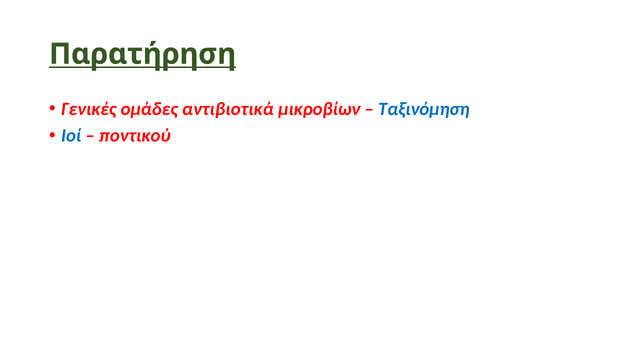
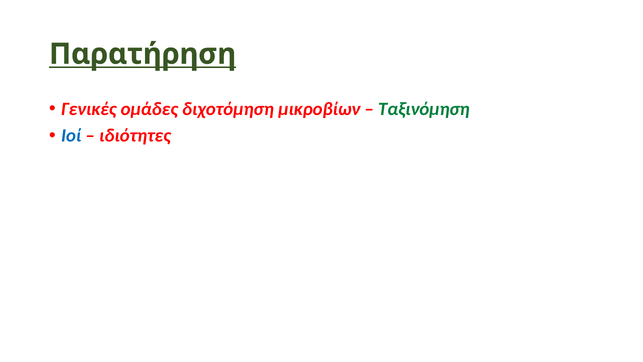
αντιβιοτικά: αντιβιοτικά -> διχοτόμηση (228, 109)
Ταξινόμηση colour: blue -> green (424, 109)
ποντικού: ποντικού -> ιδιότητες (135, 136)
